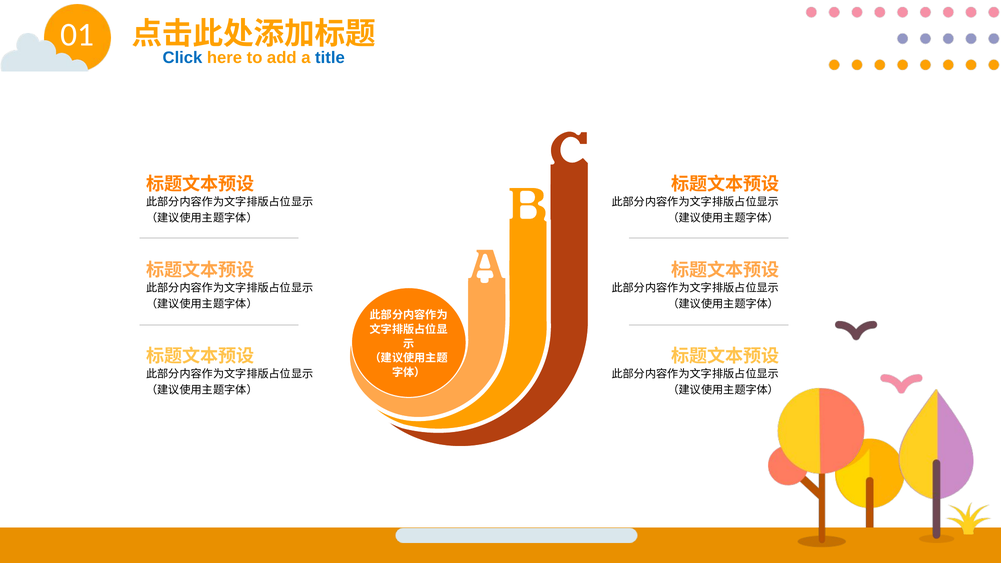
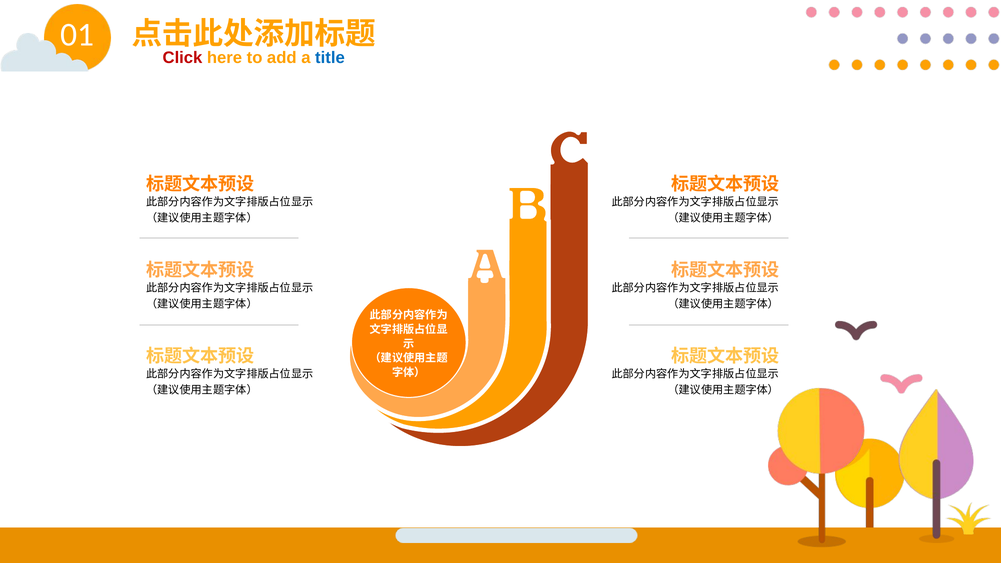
Click colour: blue -> red (182, 58)
